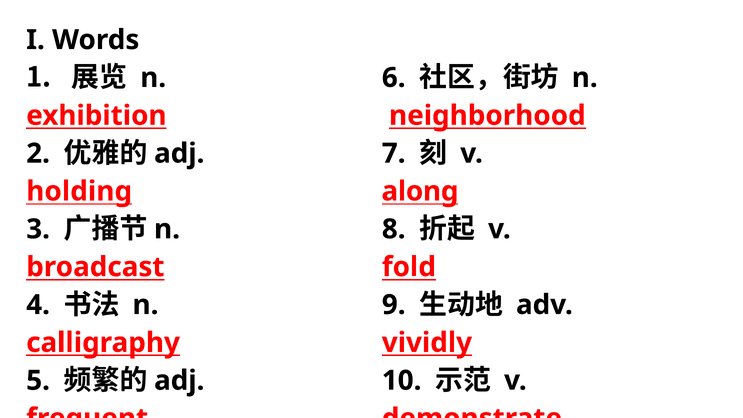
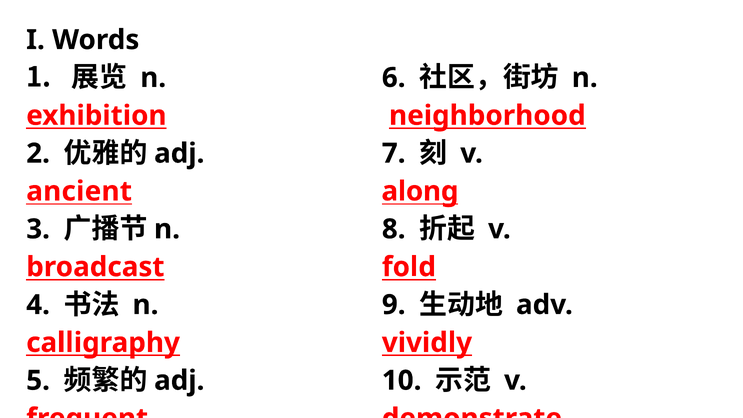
holding: holding -> ancient (79, 191)
